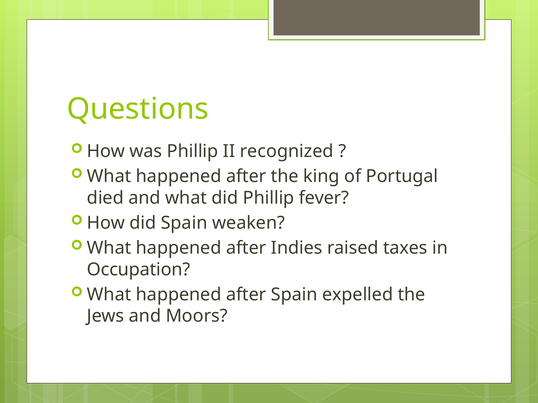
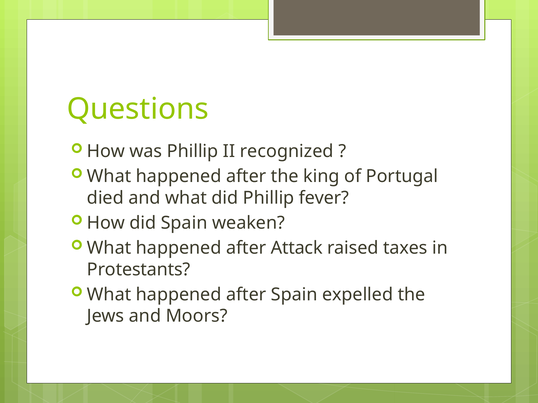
Indies: Indies -> Attack (297, 248)
Occupation: Occupation -> Protestants (139, 270)
